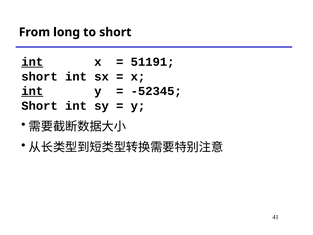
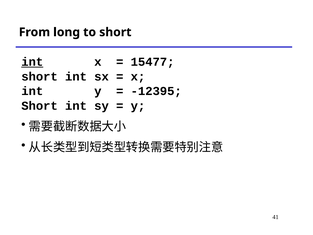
51191: 51191 -> 15477 (153, 62)
int underline: present -> none (32, 91)
-52345: -52345 -> -12395 (156, 91)
